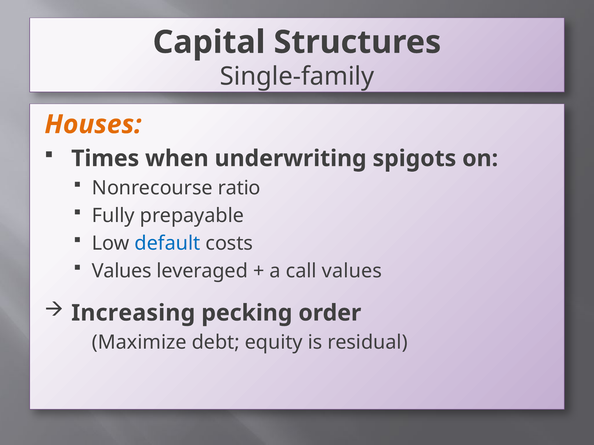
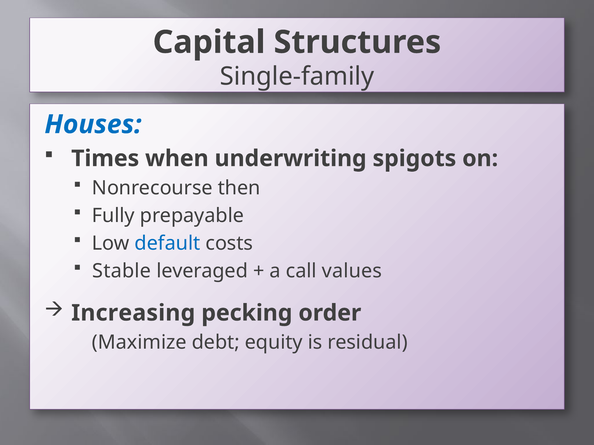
Houses colour: orange -> blue (93, 125)
ratio: ratio -> then (239, 188)
Values: Values -> Stable (122, 271)
